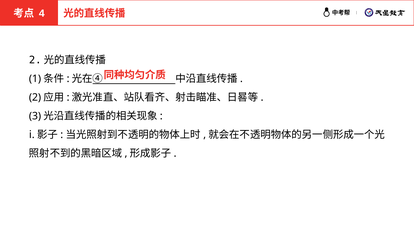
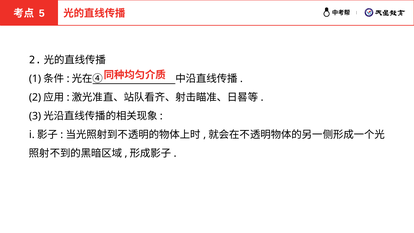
4: 4 -> 5 (42, 13)
